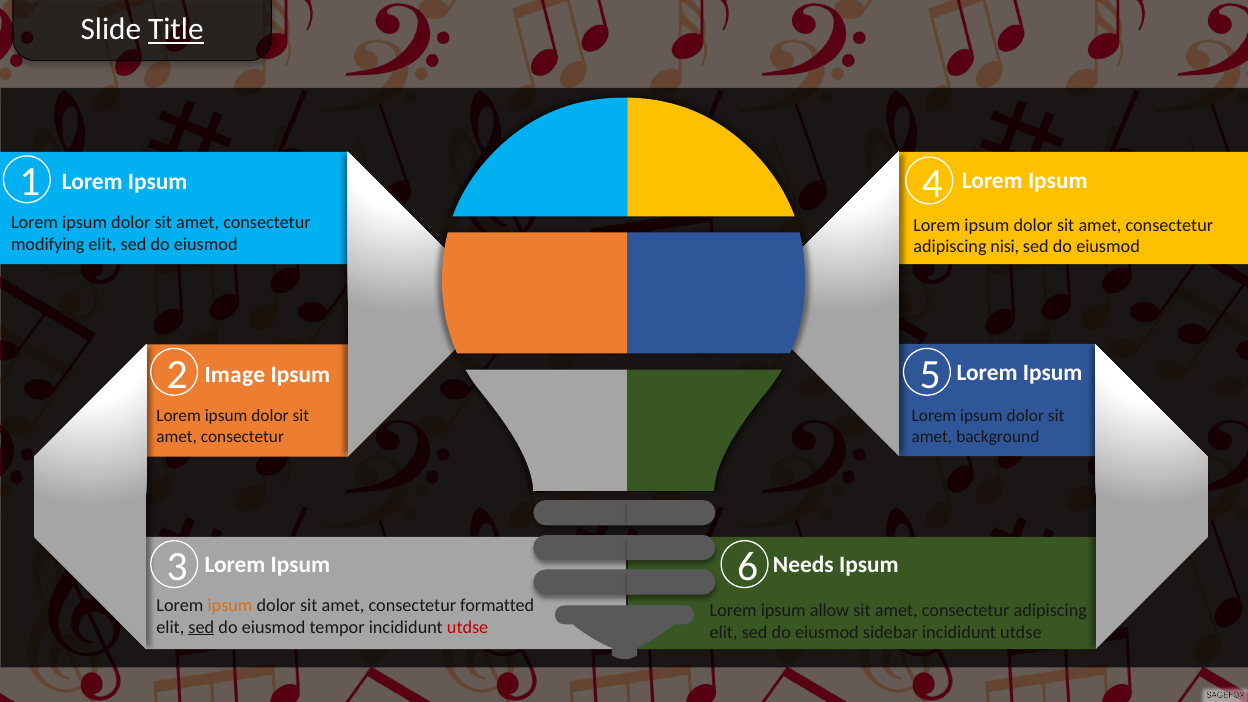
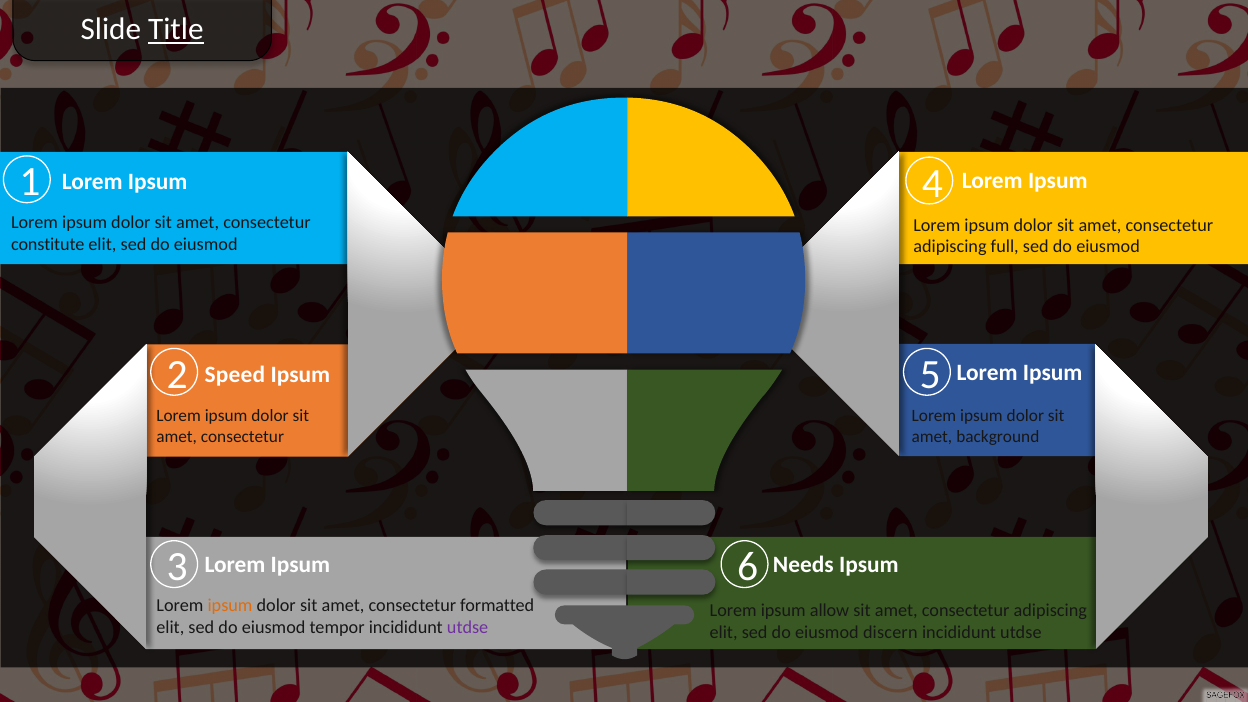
modifying: modifying -> constitute (48, 244)
nisi: nisi -> full (1005, 247)
Image: Image -> Speed (235, 374)
sed underline: present -> none (201, 627)
utdse colour: red -> purple (468, 627)
sidebar: sidebar -> discern (890, 633)
